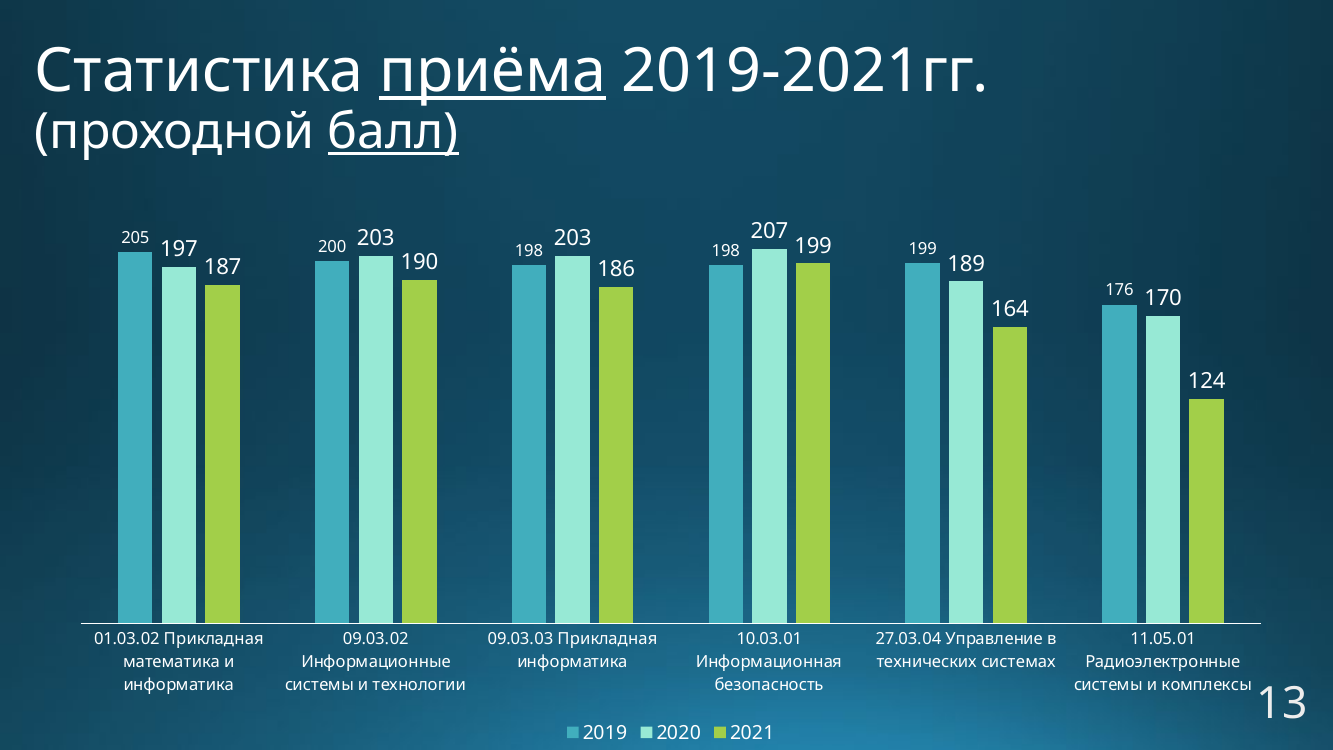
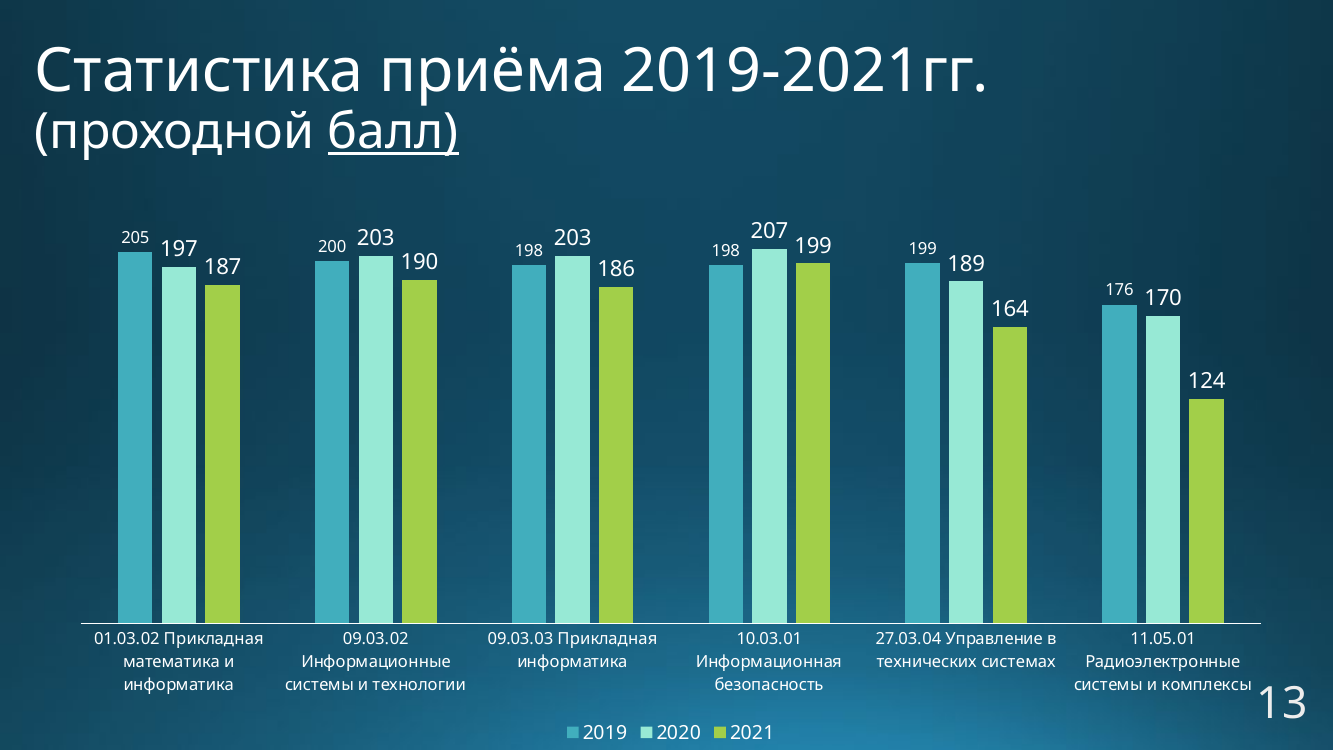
приёма underline: present -> none (493, 72)
